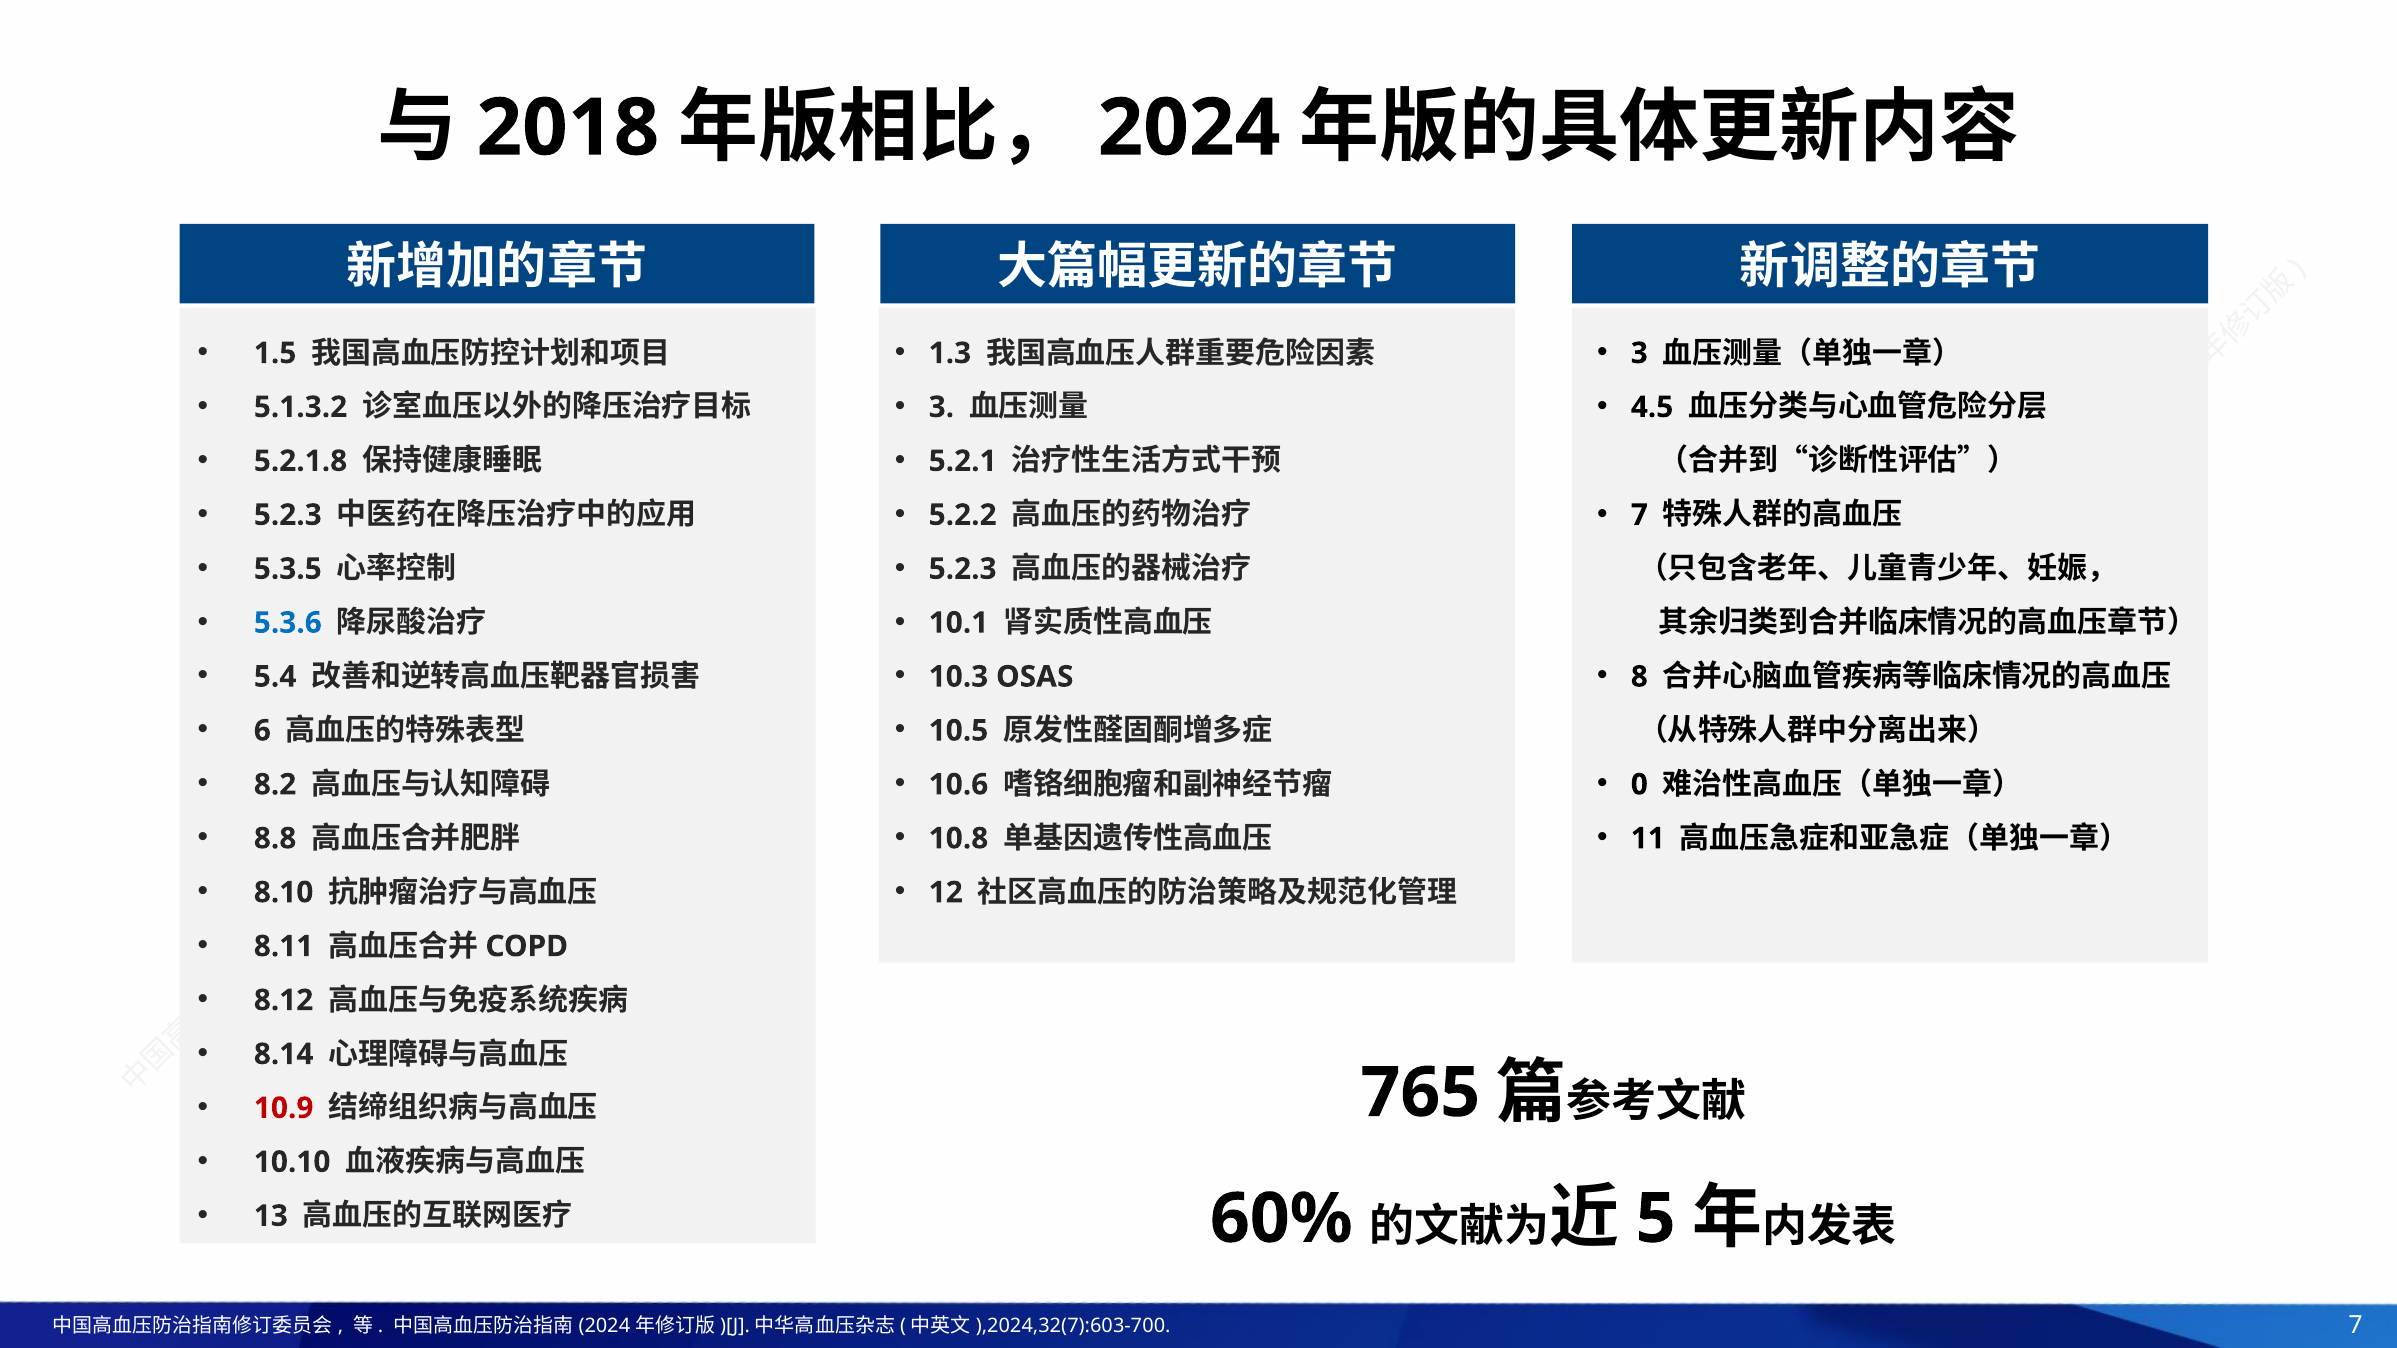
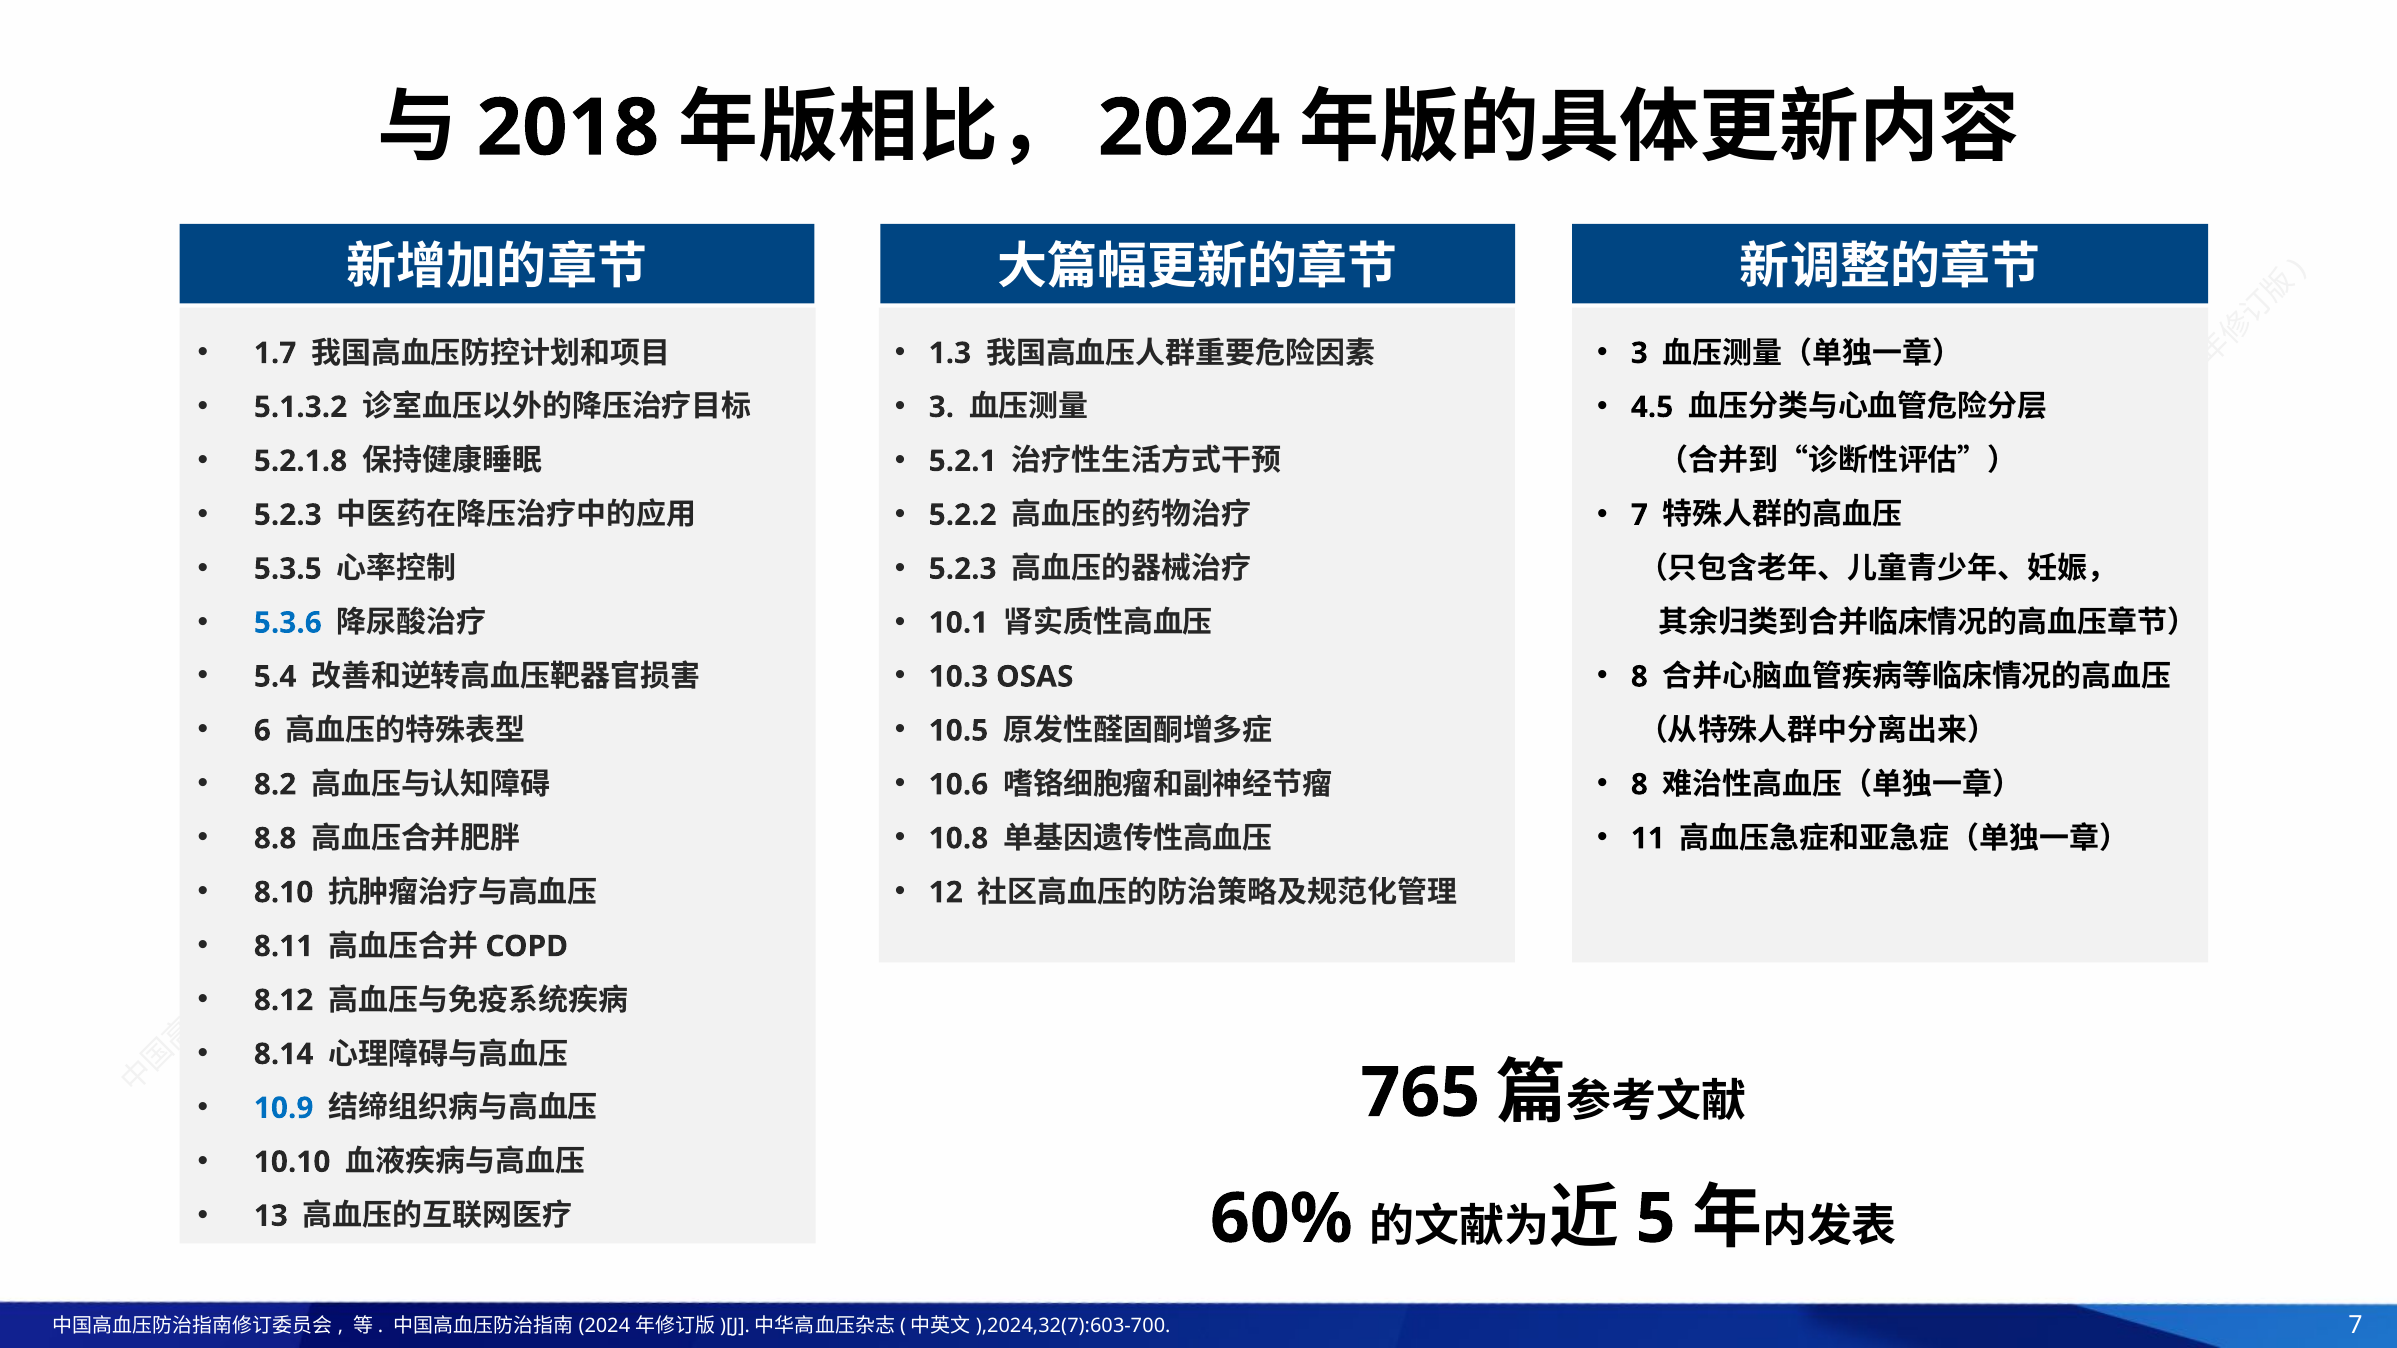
1.5: 1.5 -> 1.7 (275, 353)
0: 0 -> 8 (1639, 785)
10.9 colour: red -> blue (284, 1108)
